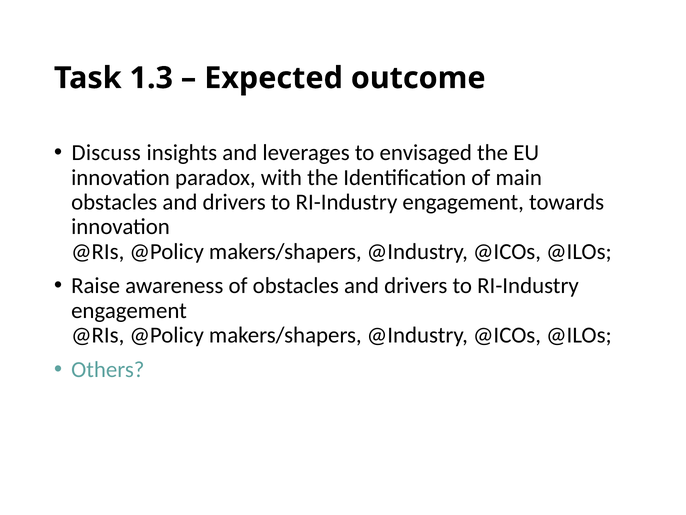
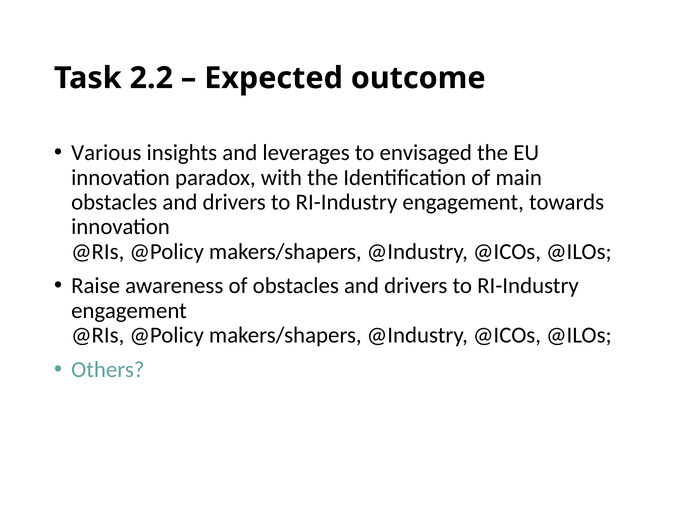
1.3: 1.3 -> 2.2 (151, 78)
Discuss: Discuss -> Various (106, 153)
